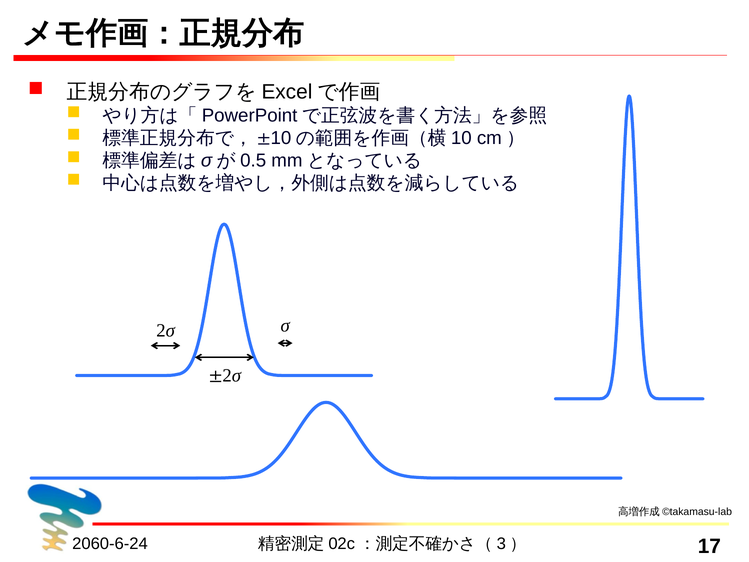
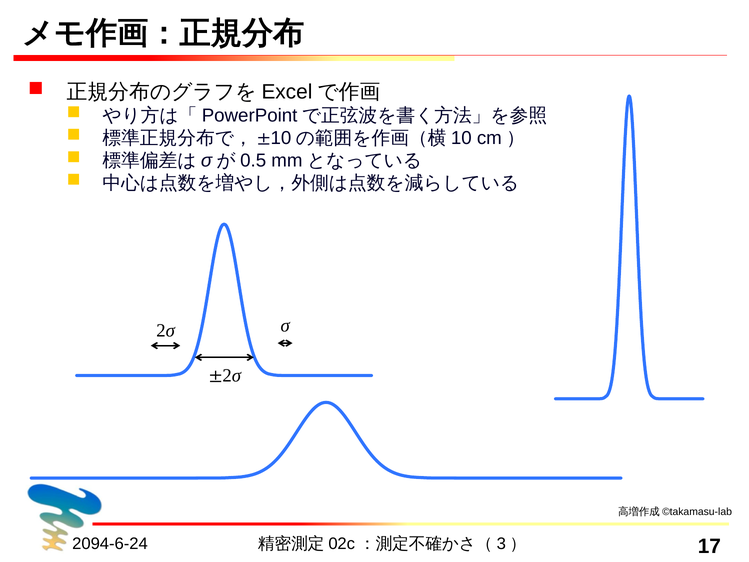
2060-6-24: 2060-6-24 -> 2094-6-24 (110, 543)
